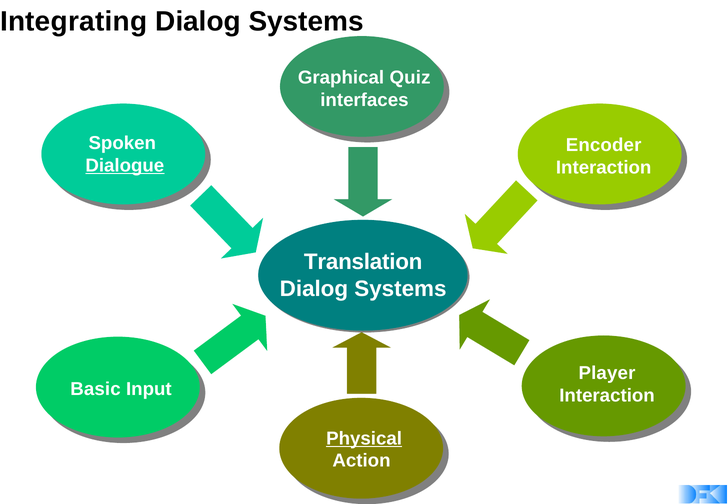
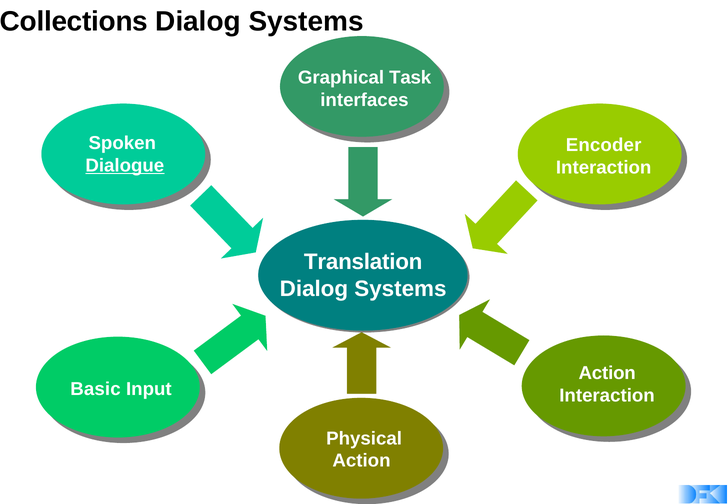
Integrating: Integrating -> Collections (74, 22)
Quiz: Quiz -> Task (410, 78)
Player: Player -> Action (607, 373)
Physical underline: present -> none (364, 438)
